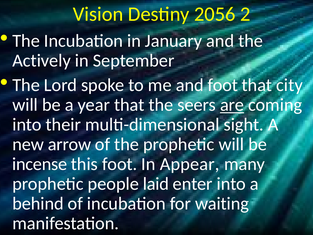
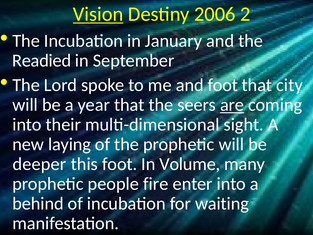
Vision underline: none -> present (98, 14)
2056: 2056 -> 2006 (215, 14)
Actively: Actively -> Readied (42, 61)
arrow: arrow -> laying (69, 144)
incense: incense -> deeper (39, 164)
Appear: Appear -> Volume (190, 164)
laid: laid -> fire (156, 184)
